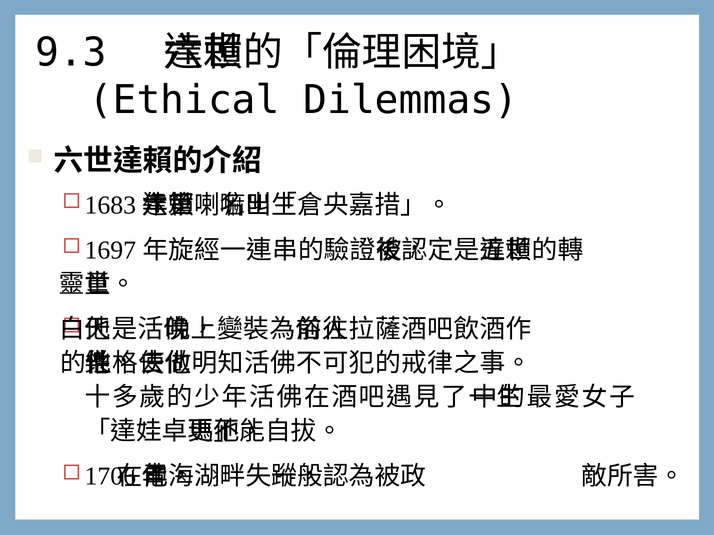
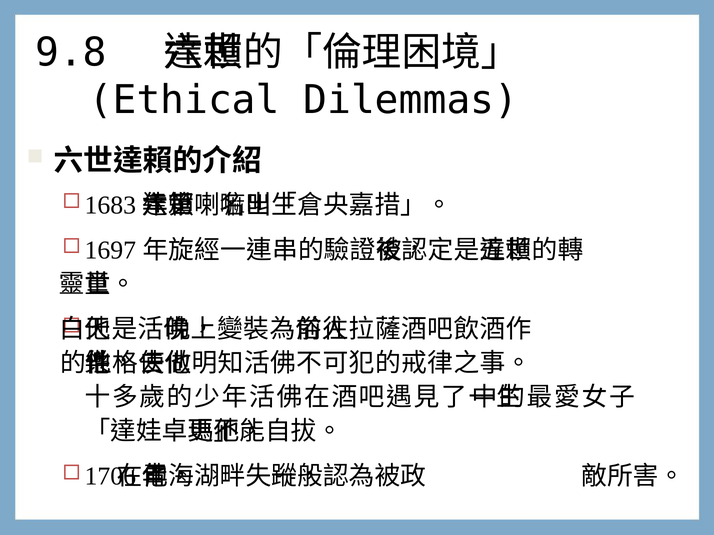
9.3: 9.3 -> 9.8 (71, 53)
